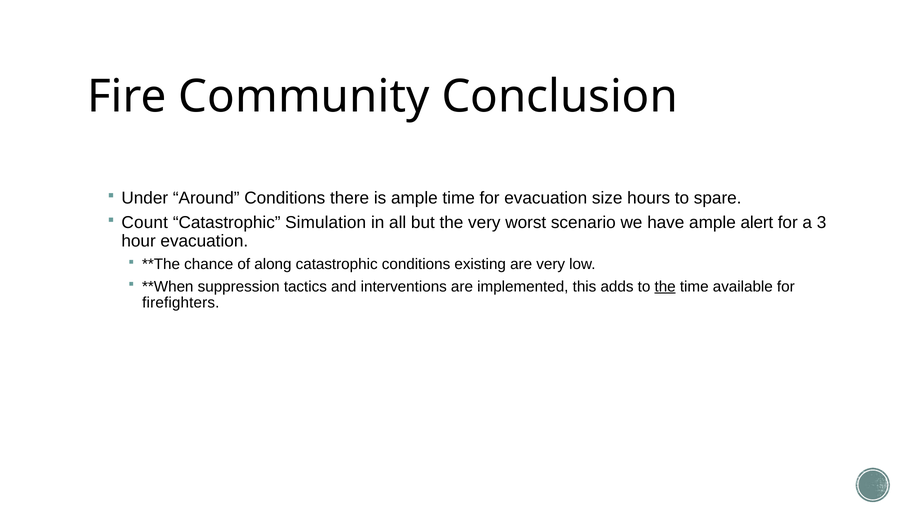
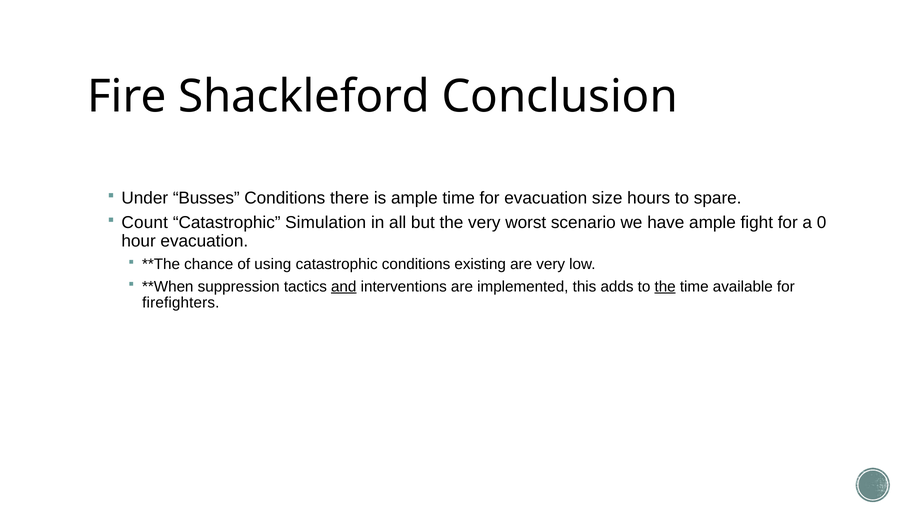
Community: Community -> Shackleford (304, 96)
Around: Around -> Busses (206, 198)
alert: alert -> fight (757, 222)
3: 3 -> 0 (822, 222)
along: along -> using (273, 264)
and underline: none -> present (344, 286)
